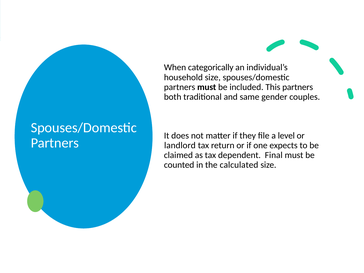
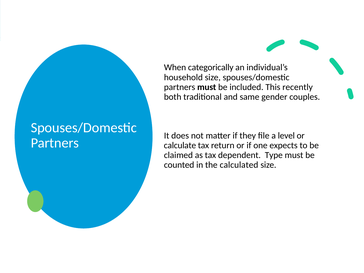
This partners: partners -> recently (298, 87)
landlord: landlord -> calculate (180, 145)
Final: Final -> Type (274, 155)
